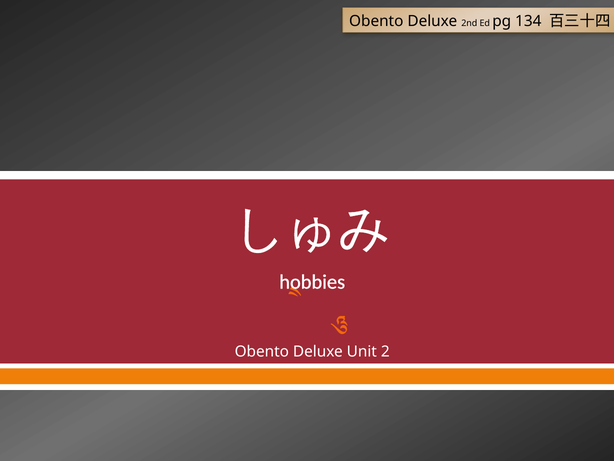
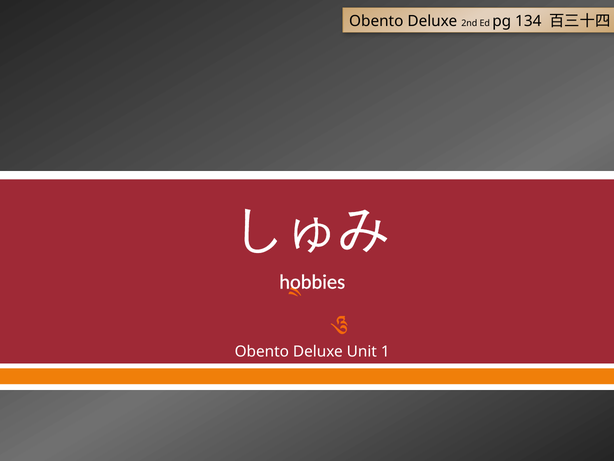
2: 2 -> 1 (385, 351)
